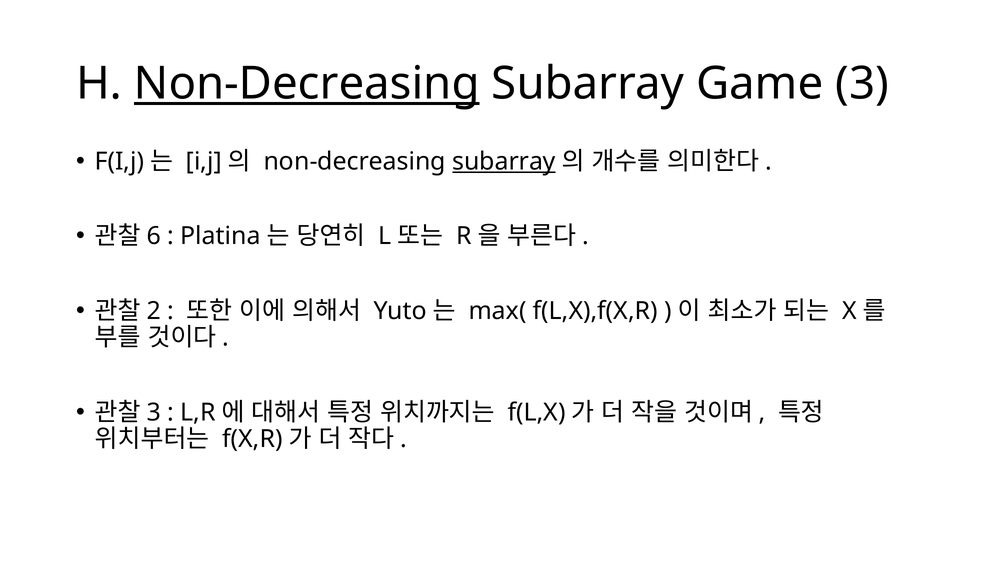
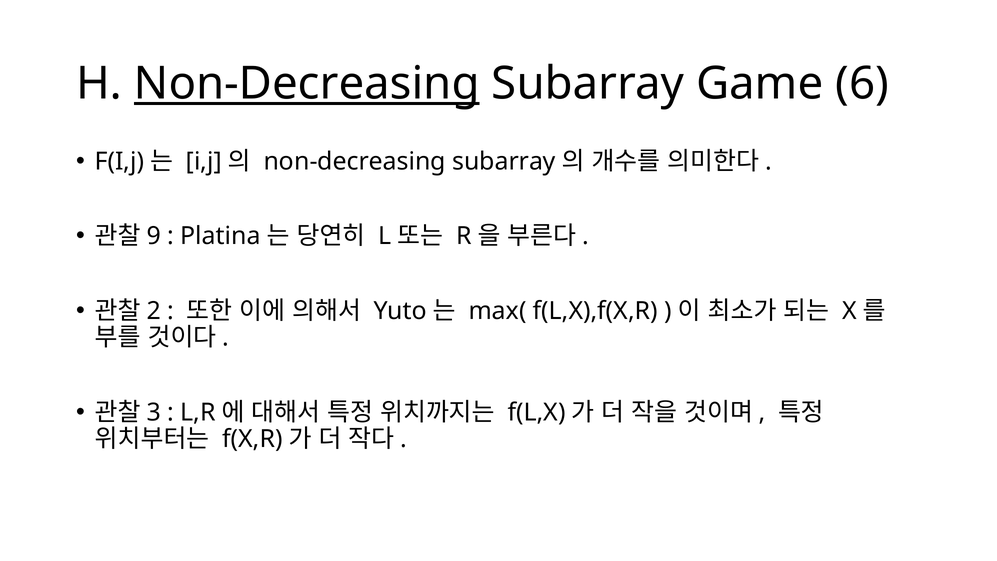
Game 3: 3 -> 6 (862, 84)
subarray underline: present -> none (504, 161)
6: 6 -> 9 (154, 236)
